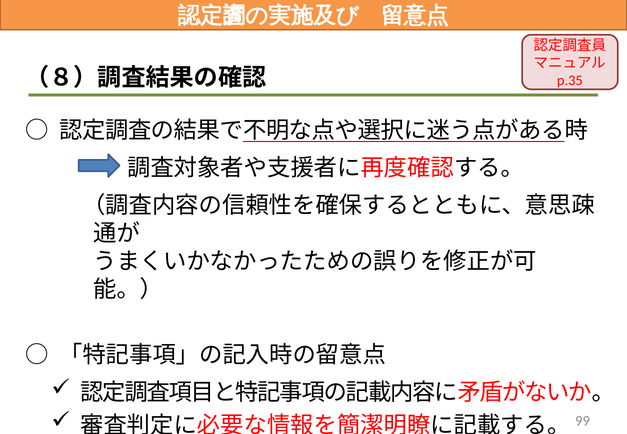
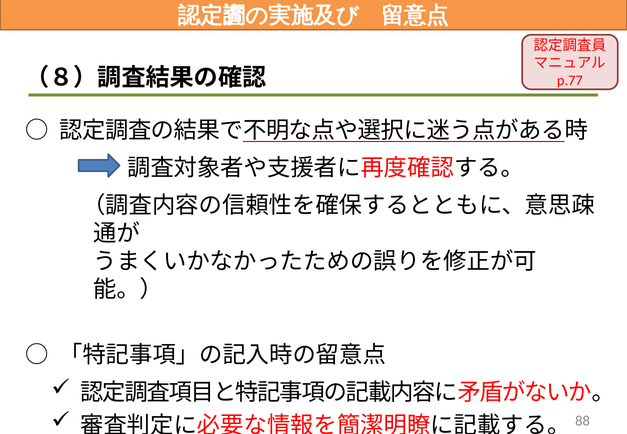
p.35: p.35 -> p.77 (570, 80)
99: 99 -> 88 (583, 421)
